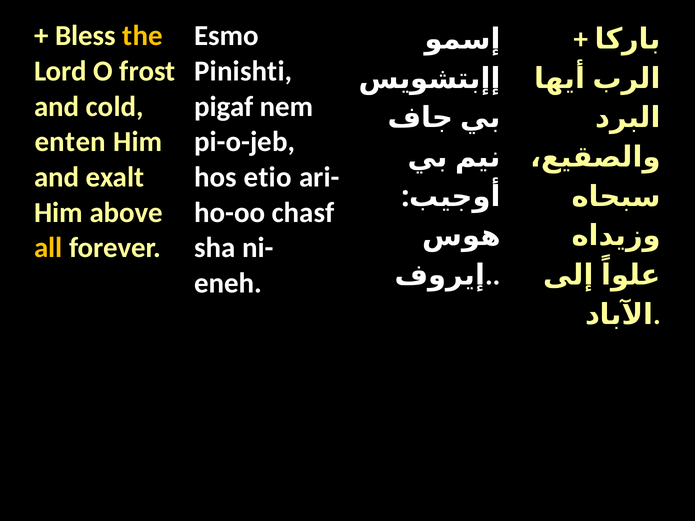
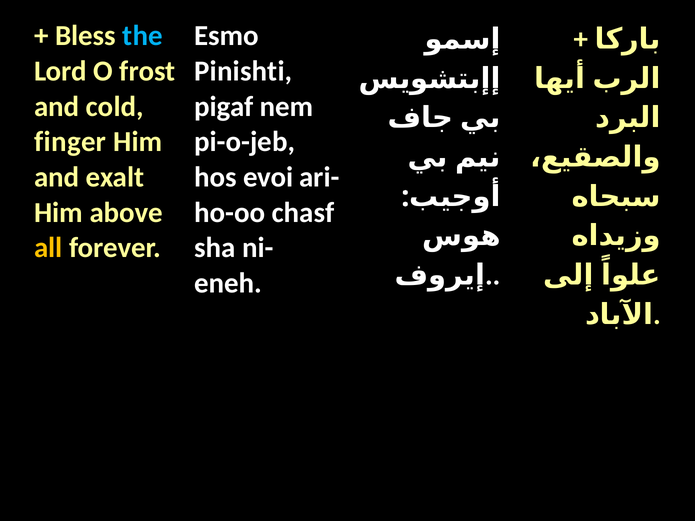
the colour: yellow -> light blue (143, 36)
enten: enten -> finger (70, 142)
etio: etio -> evoi (268, 177)
